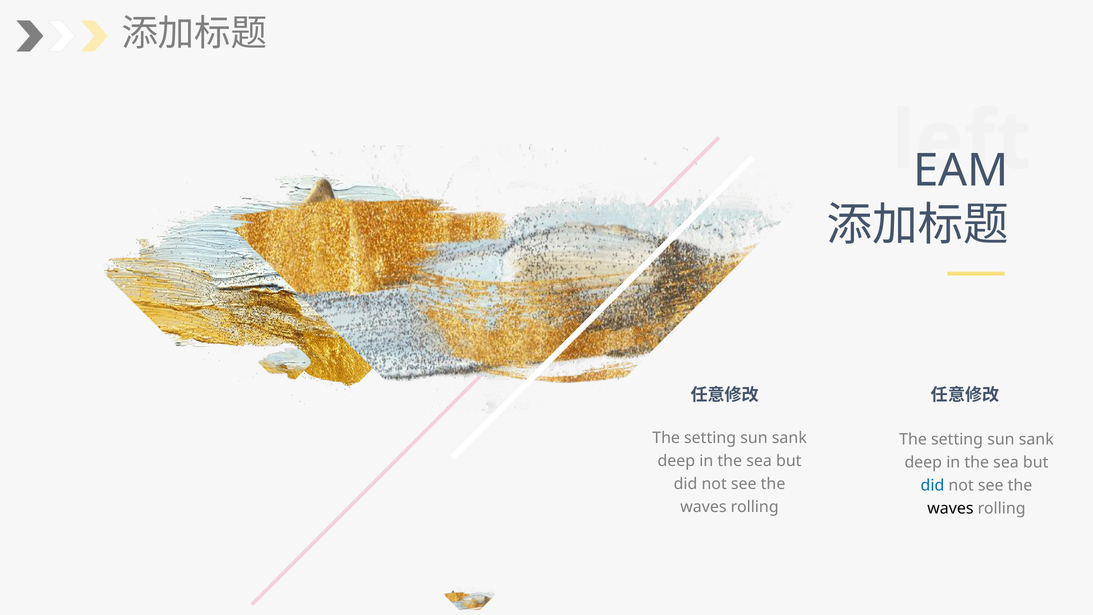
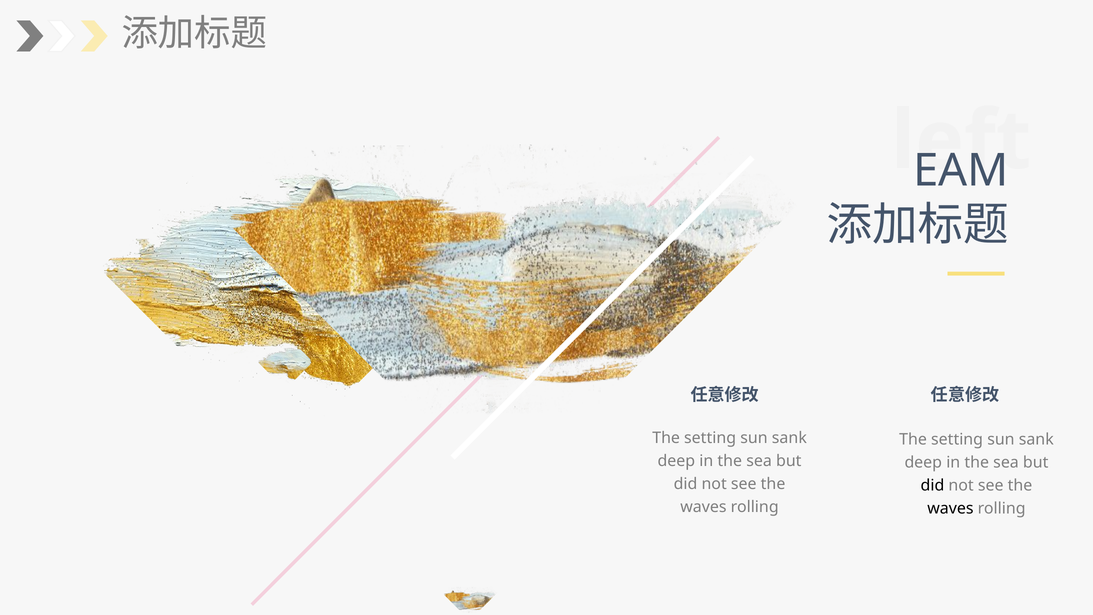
did colour: blue -> black (932, 485)
